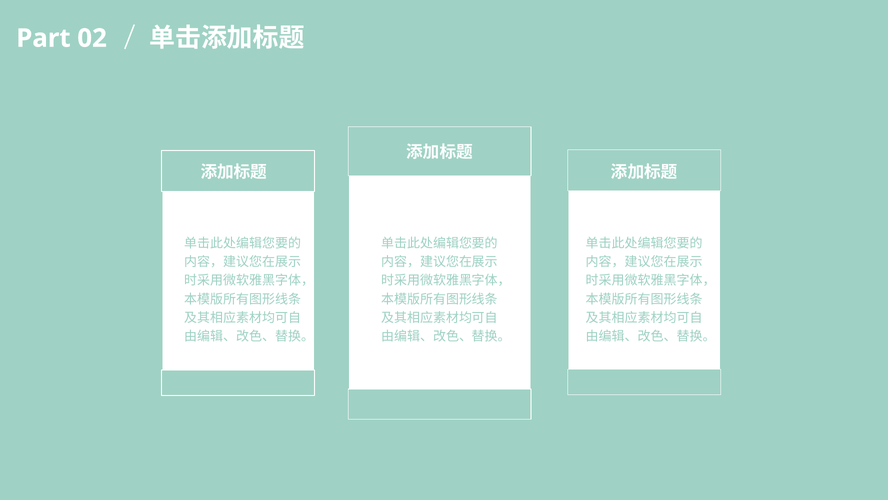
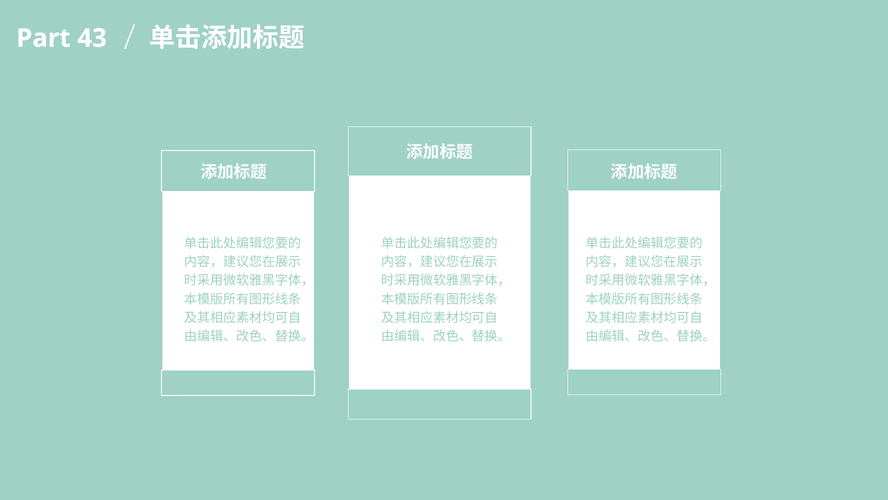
02: 02 -> 43 (92, 38)
